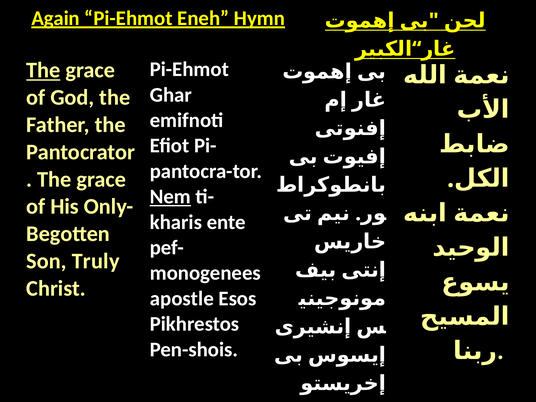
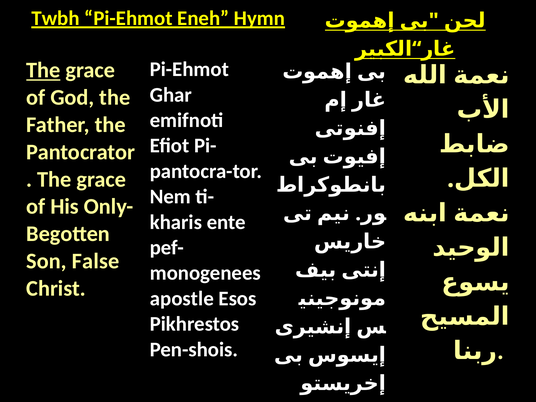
Again: Again -> Twbh (56, 18)
Nem underline: present -> none (170, 197)
Truly: Truly -> False (96, 261)
